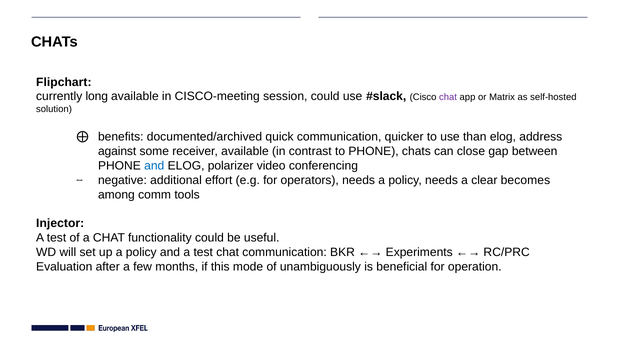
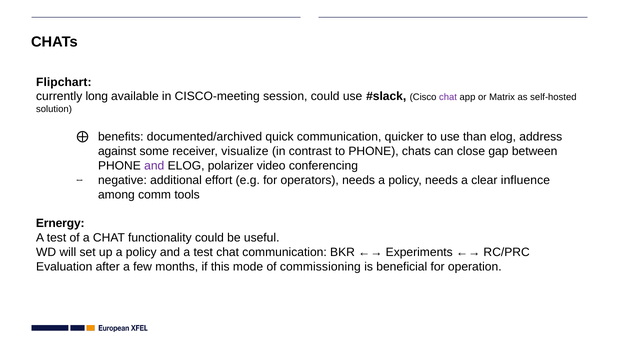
receiver available: available -> visualize (245, 151)
and colour: blue -> purple (154, 166)
becomes: becomes -> influence (525, 180)
Injector: Injector -> Ernergy (60, 224)
unambiguously: unambiguously -> commissioning (320, 267)
